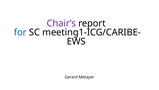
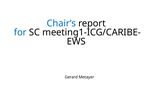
Chair’s colour: purple -> blue (61, 23)
